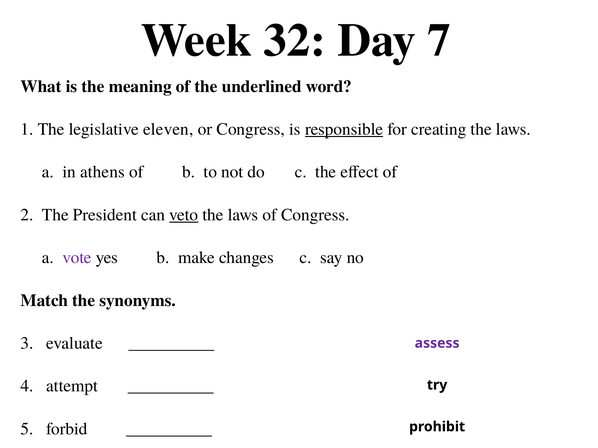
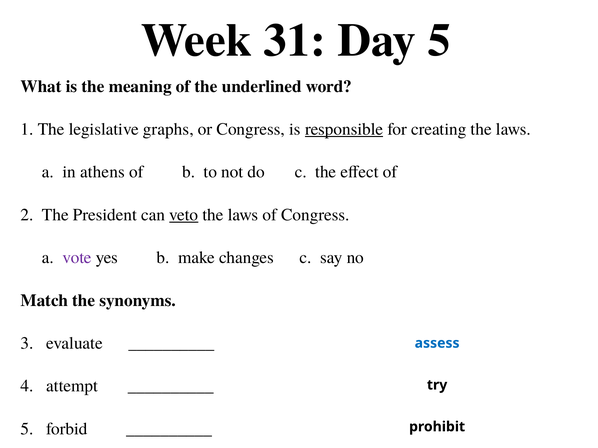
32: 32 -> 31 (295, 41)
Day 7: 7 -> 5 (439, 41)
eleven: eleven -> graphs (168, 129)
assess colour: purple -> blue (437, 343)
